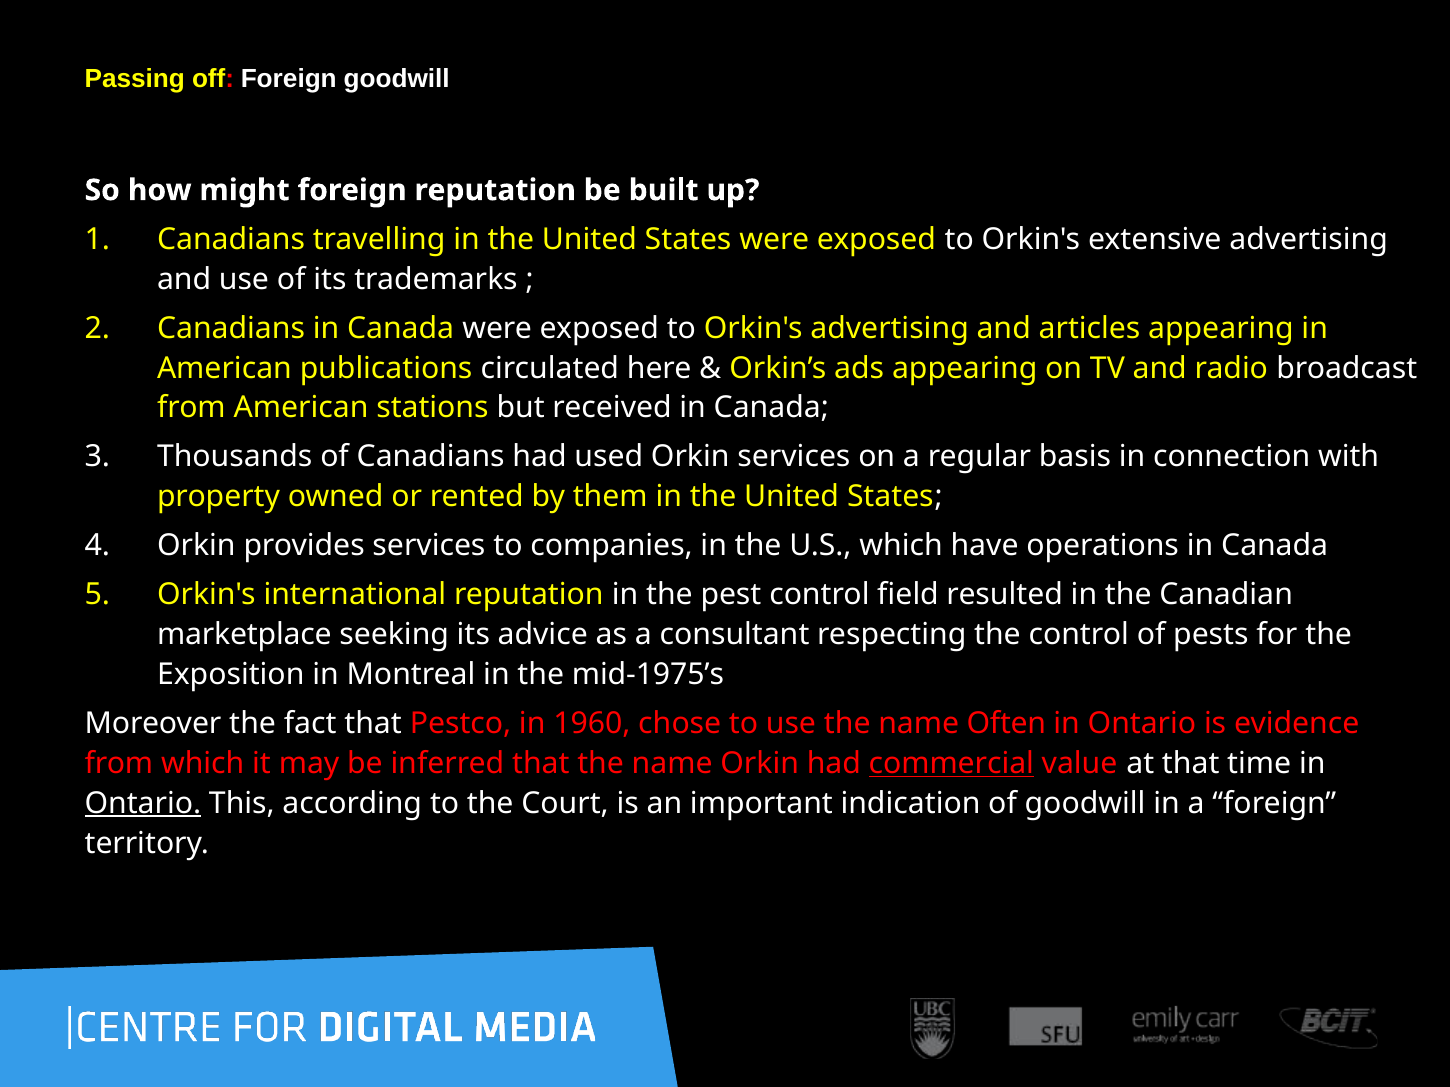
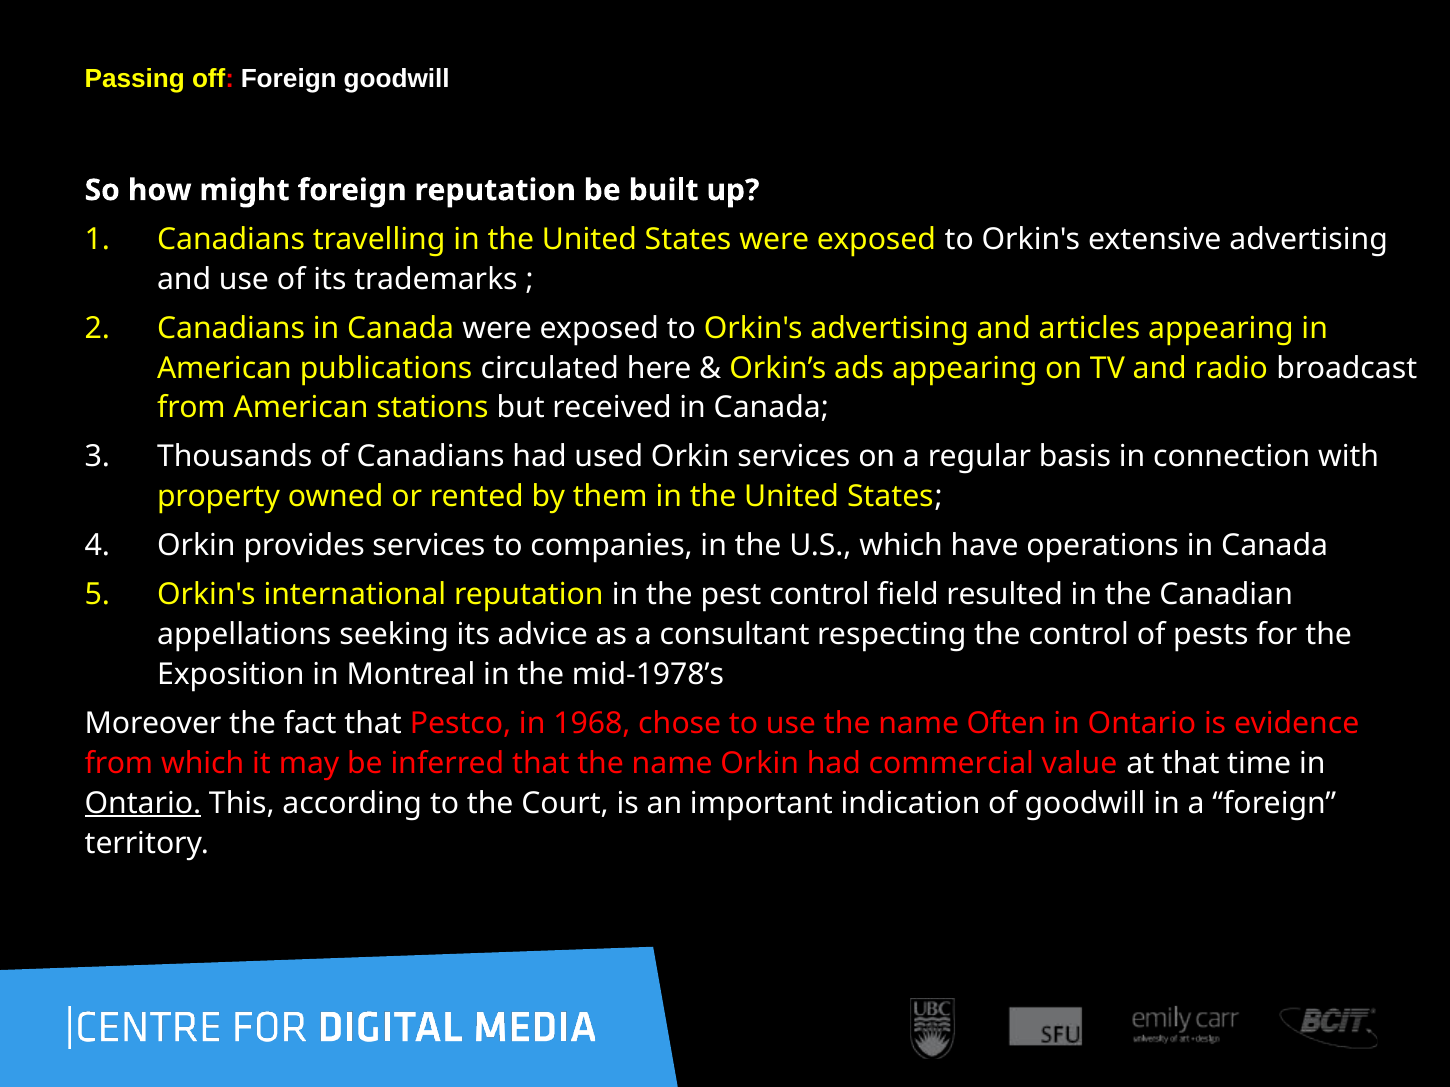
marketplace: marketplace -> appellations (244, 635)
mid-1975’s: mid-1975’s -> mid-1978’s (648, 675)
1960: 1960 -> 1968 (592, 724)
commercial underline: present -> none (951, 764)
